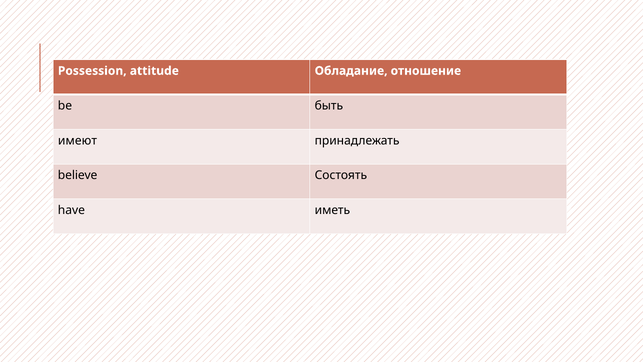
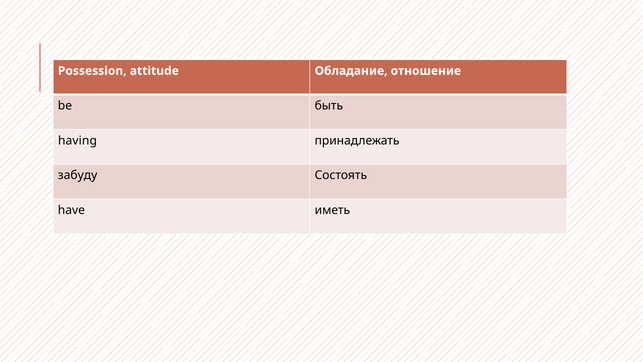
имеют: имеют -> having (78, 140)
believe: believe -> забуду (78, 175)
